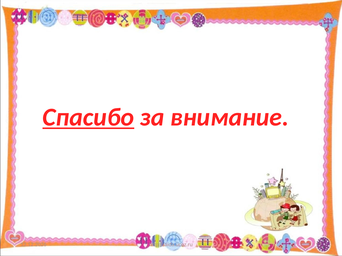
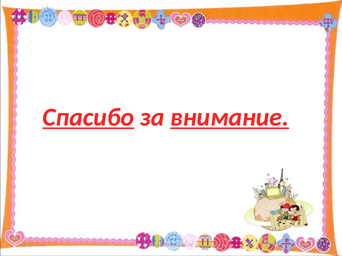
внимание underline: none -> present (230, 118)
